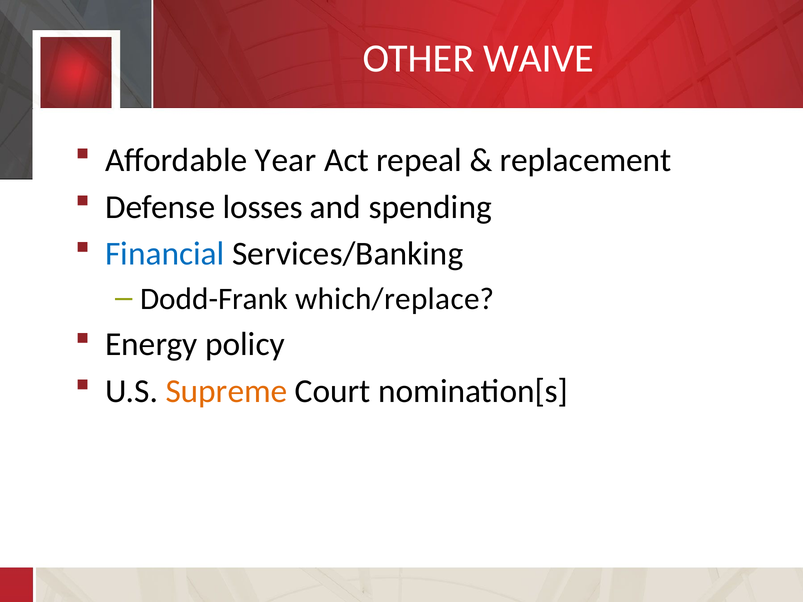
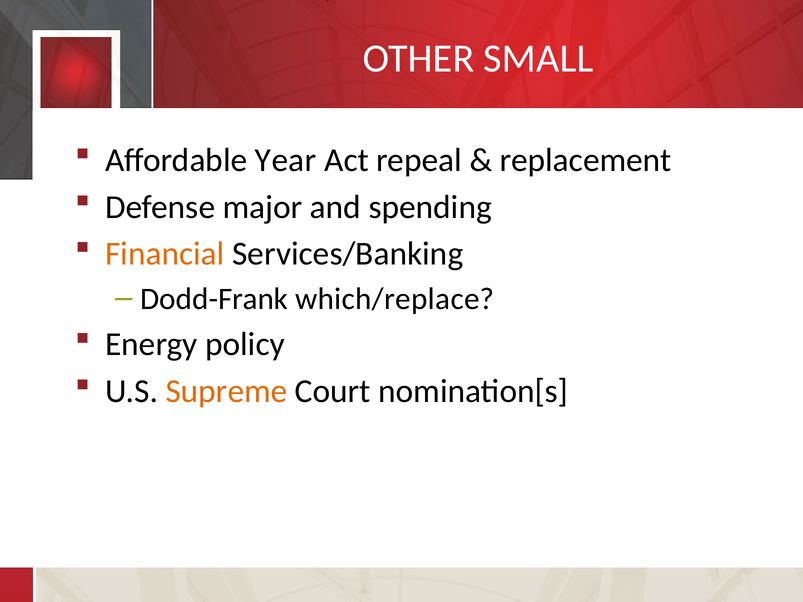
WAIVE: WAIVE -> SMALL (538, 58)
losses: losses -> major (263, 207)
Financial colour: blue -> orange (165, 254)
